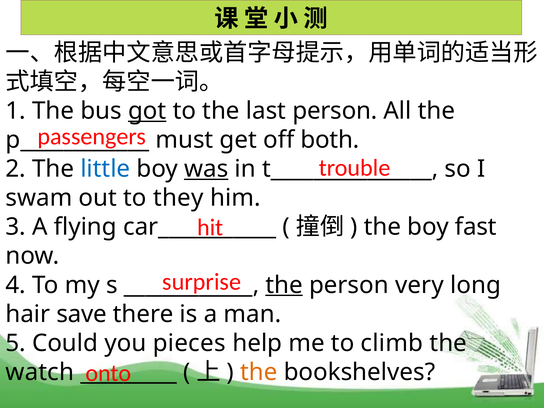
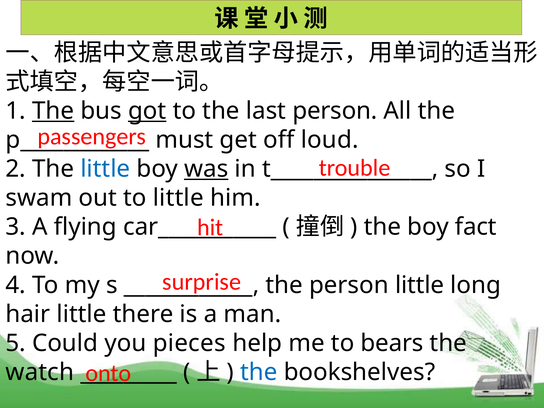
The underline: none -> present (53, 111)
both: both -> loud (330, 140)
to they: they -> little (178, 198)
fast: fast -> fact (476, 227)
the underline: present -> none (284, 285)
person very: very -> little (420, 285)
hair save: save -> little (82, 314)
climb: climb -> bears (392, 343)
the colour: orange -> blue (259, 372)
